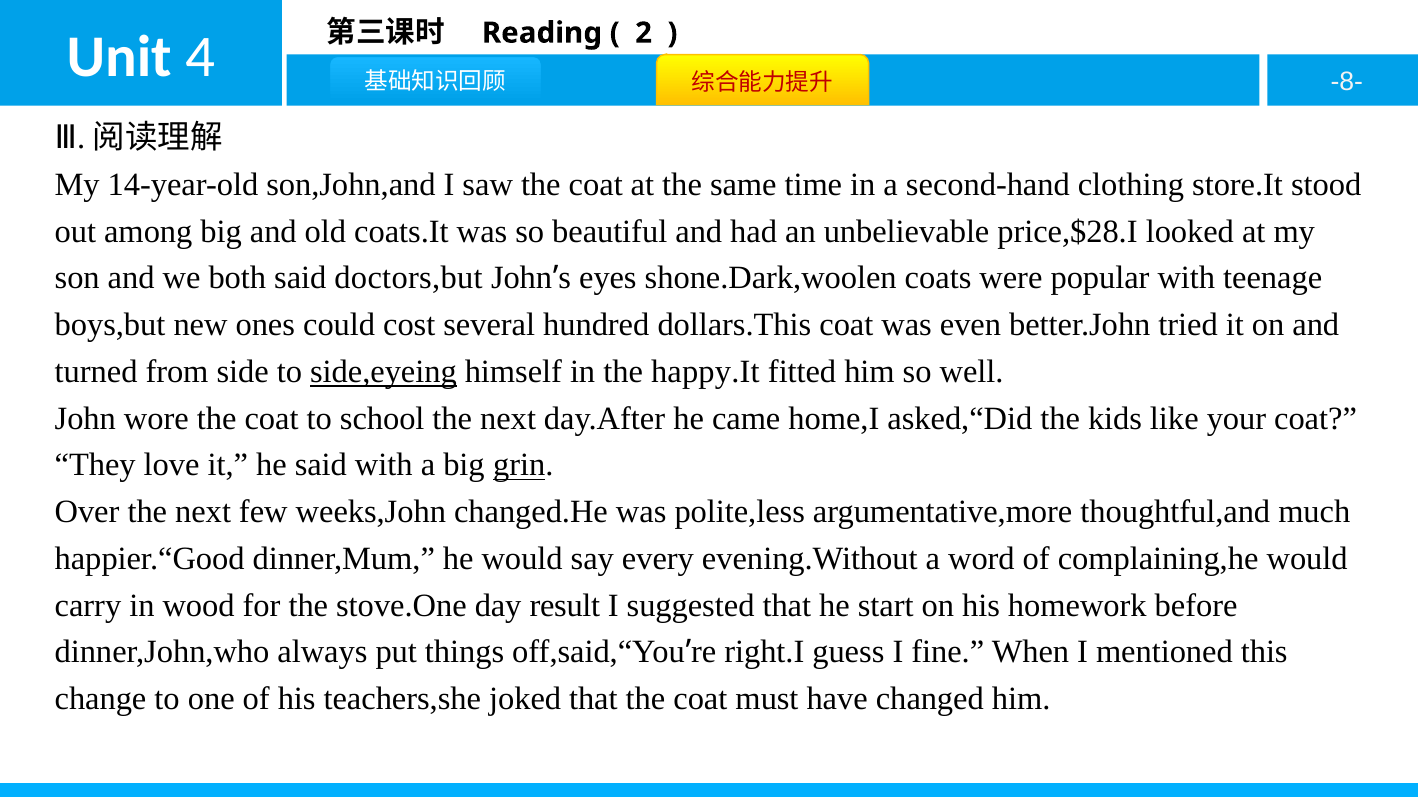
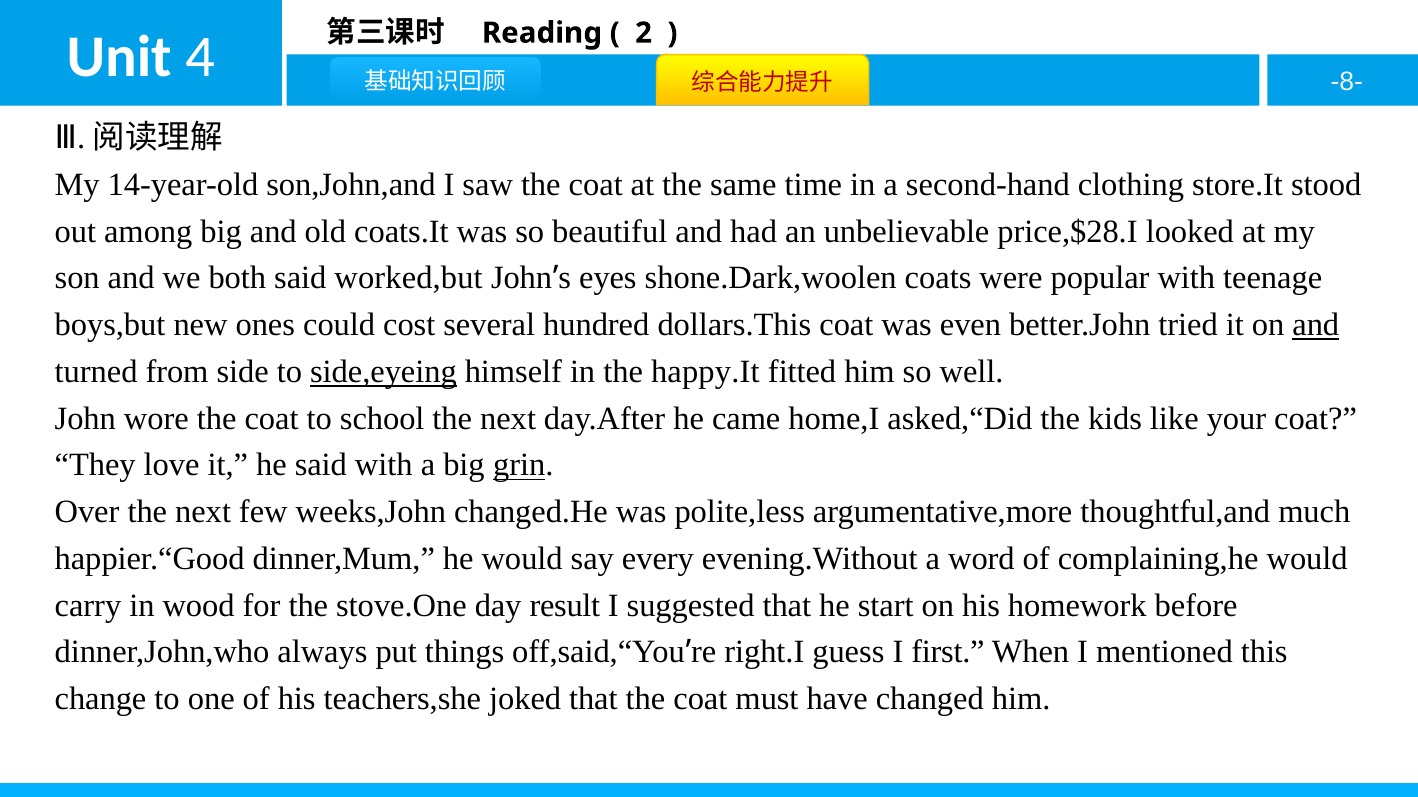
doctors,but: doctors,but -> worked,but (409, 278)
and underline: none -> present (1316, 325)
fine: fine -> first (948, 653)
